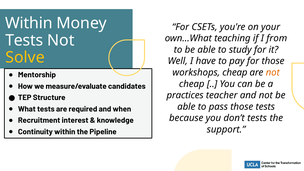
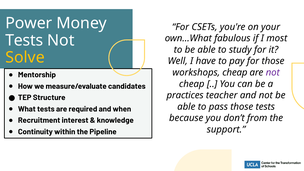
Within: Within -> Power (29, 23)
teaching: teaching -> fabulous (232, 38)
from: from -> most (277, 38)
not colour: orange -> purple (273, 72)
don’t tests: tests -> from (257, 118)
